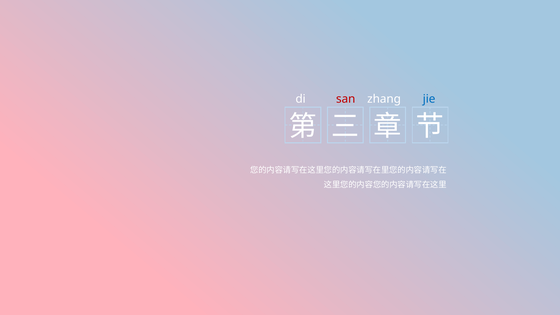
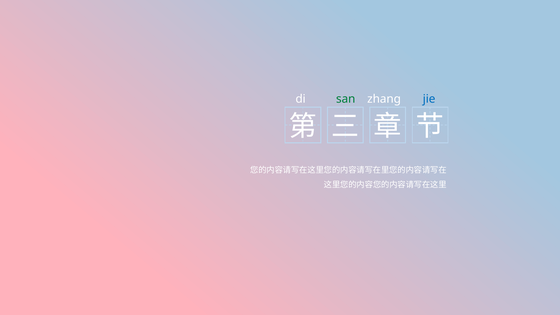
san colour: red -> green (346, 99)
